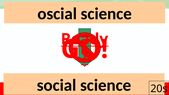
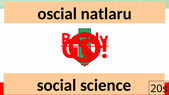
oscial science: science -> natlaru (106, 14)
